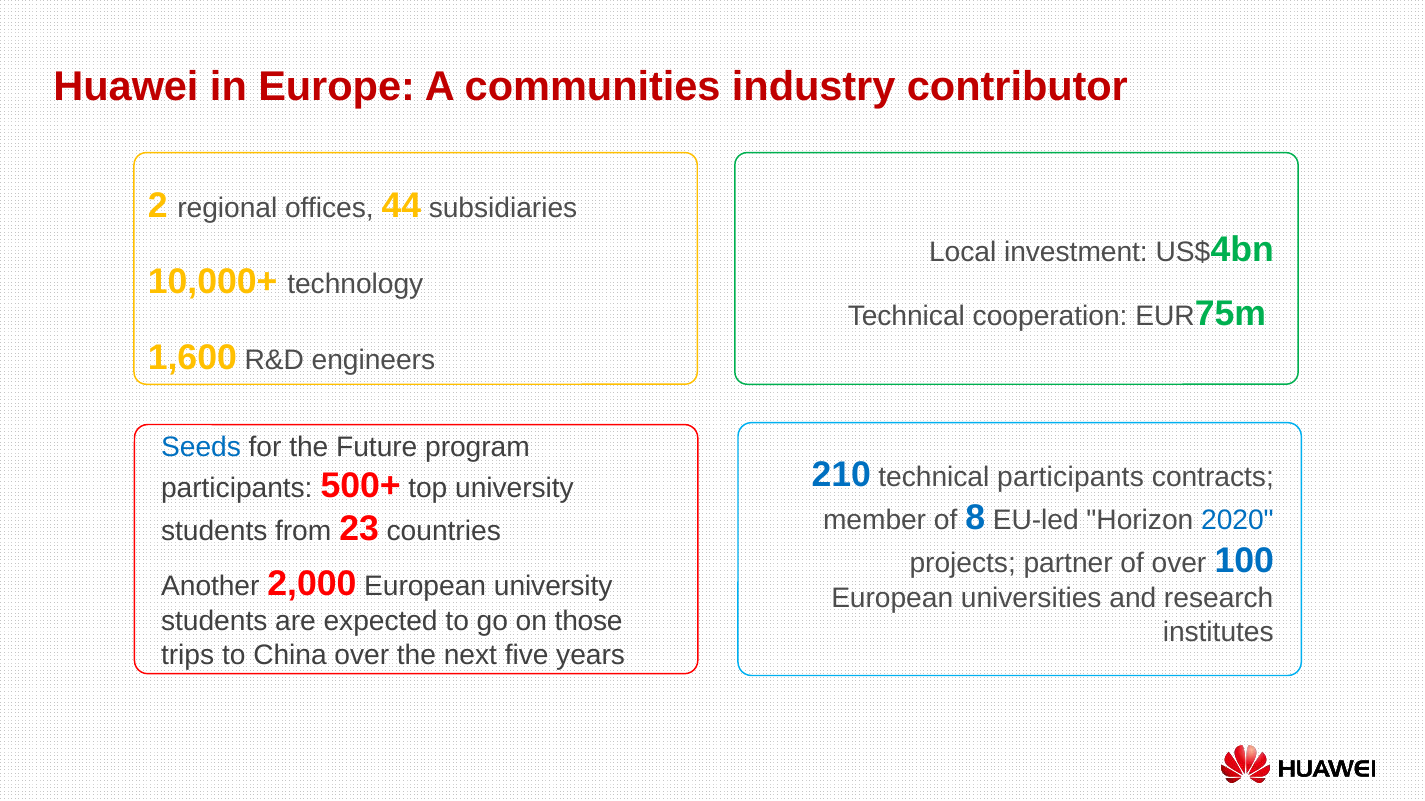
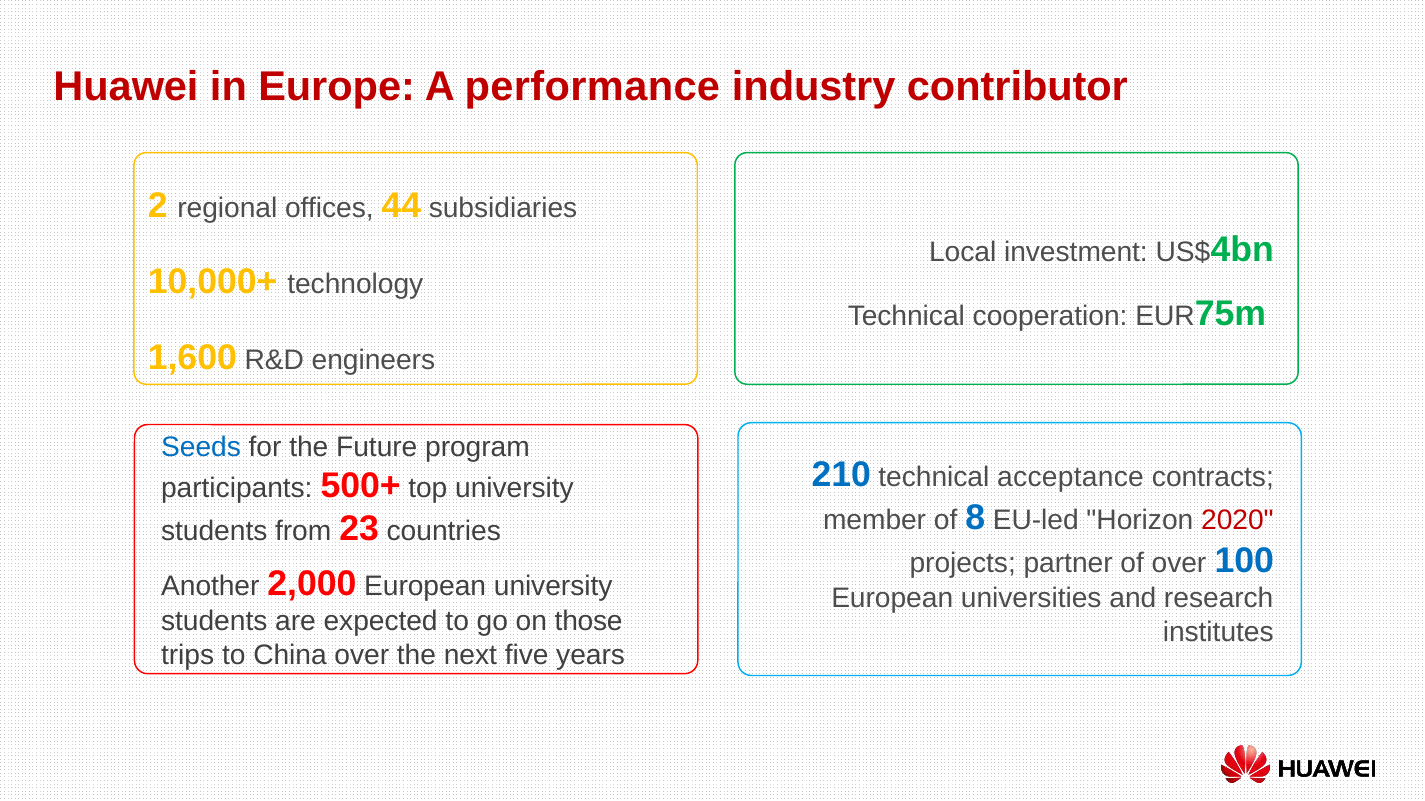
communities: communities -> performance (592, 87)
technical participants: participants -> acceptance (1071, 478)
2020 colour: blue -> red (1237, 520)
